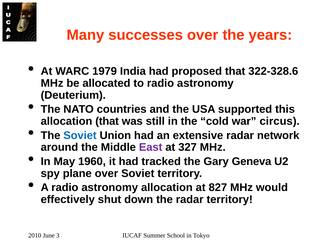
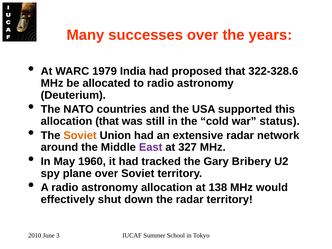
circus: circus -> status (280, 121)
Soviet colour: blue -> orange (80, 135)
Geneva: Geneva -> Bribery (251, 161)
827: 827 -> 138 (218, 188)
